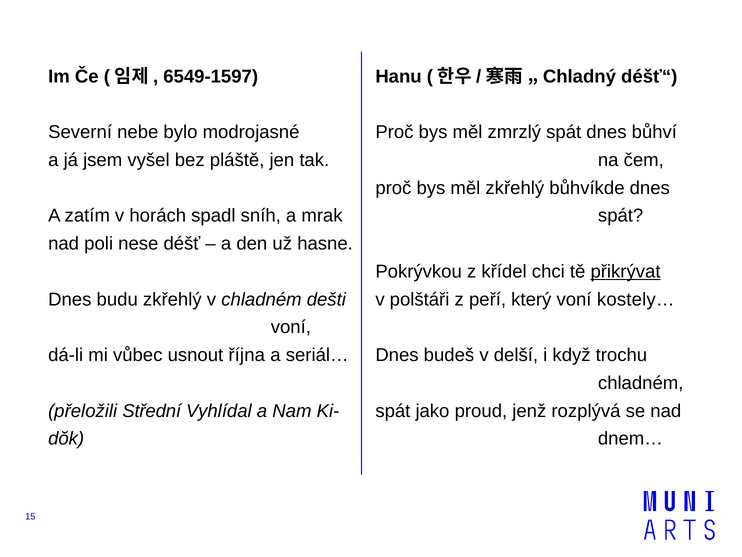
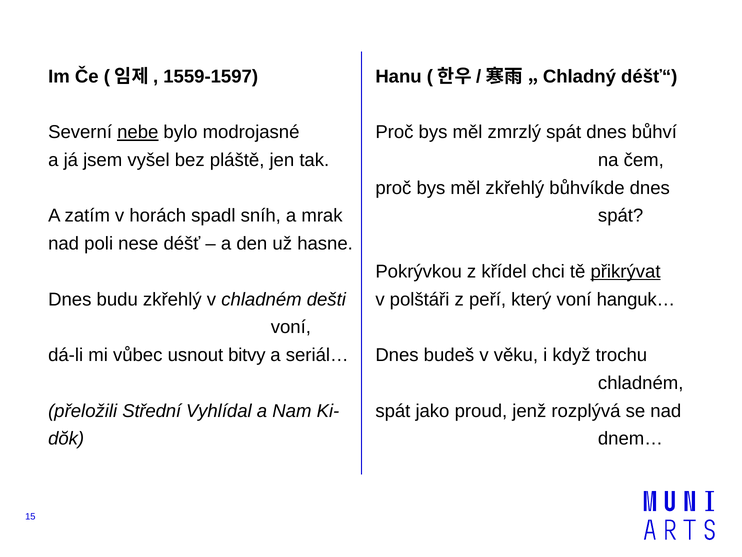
6549-1597: 6549-1597 -> 1559-1597 (211, 76)
nebe underline: none -> present (138, 132)
kostely…: kostely… -> hanguk… (636, 299)
října: října -> bitvy (247, 355)
delší: delší -> věku (516, 355)
